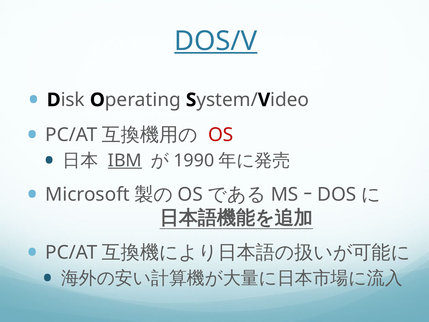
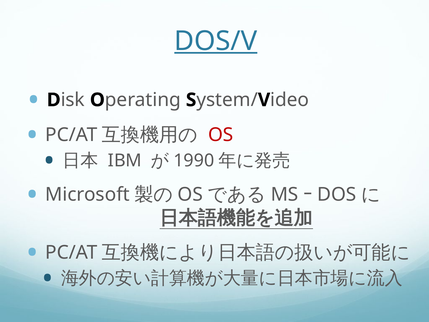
IBM underline: present -> none (125, 160)
